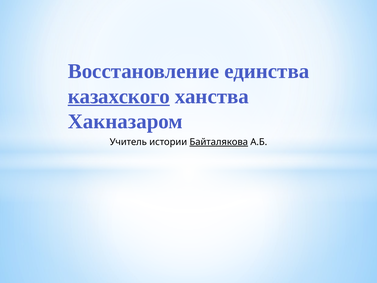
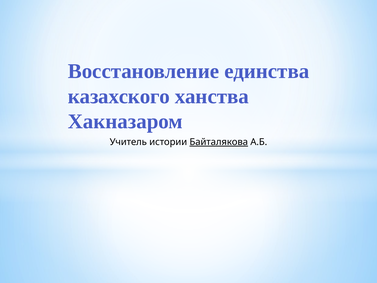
казахского underline: present -> none (119, 96)
